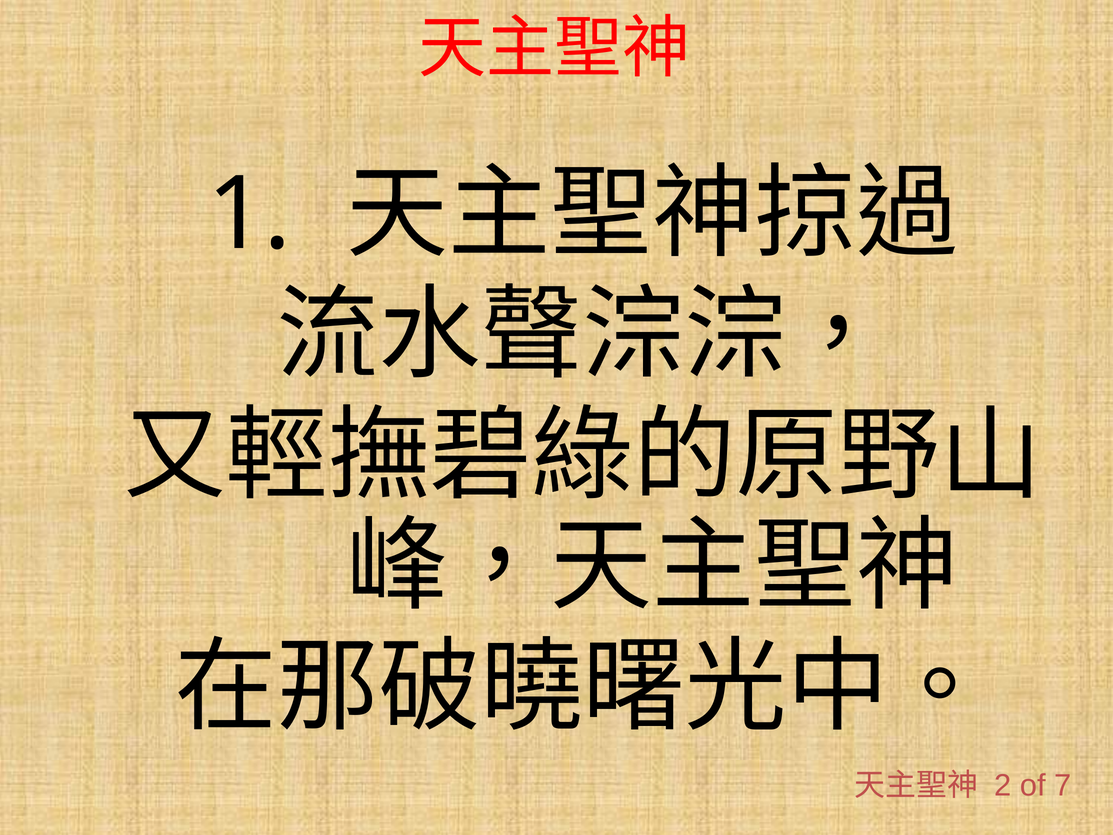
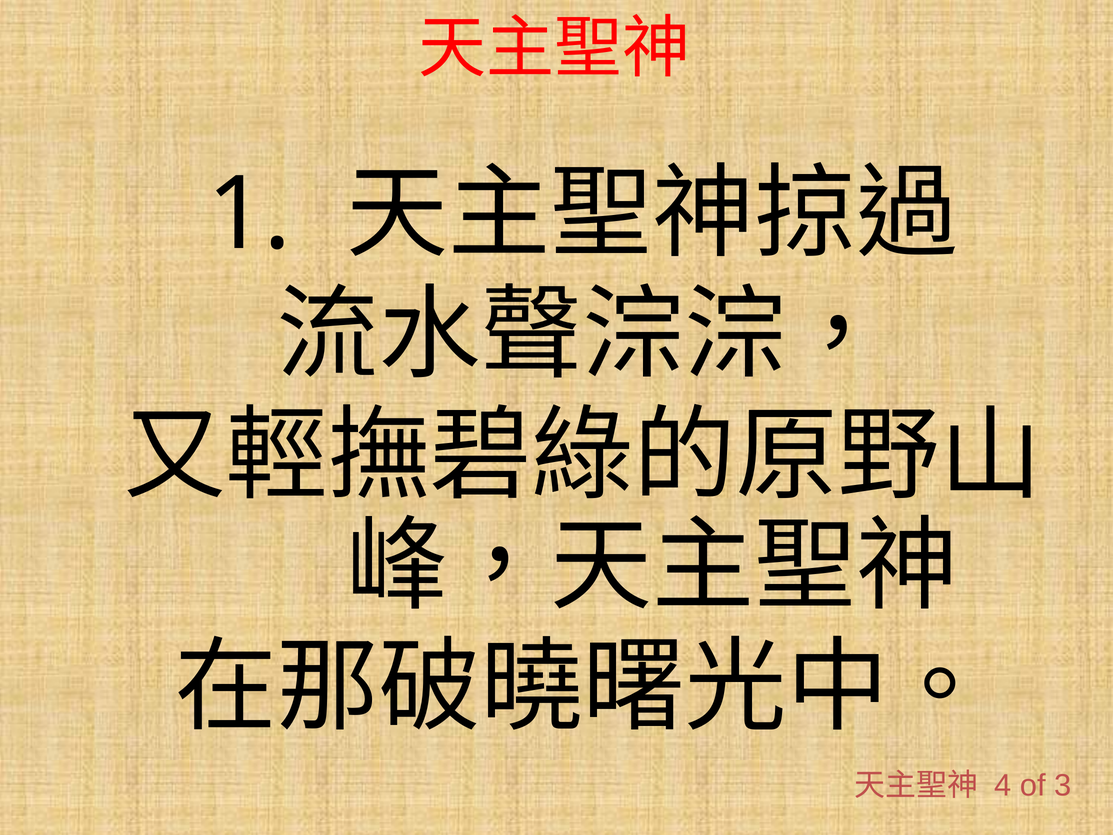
2: 2 -> 4 (1003, 785)
7: 7 -> 3 (1063, 785)
